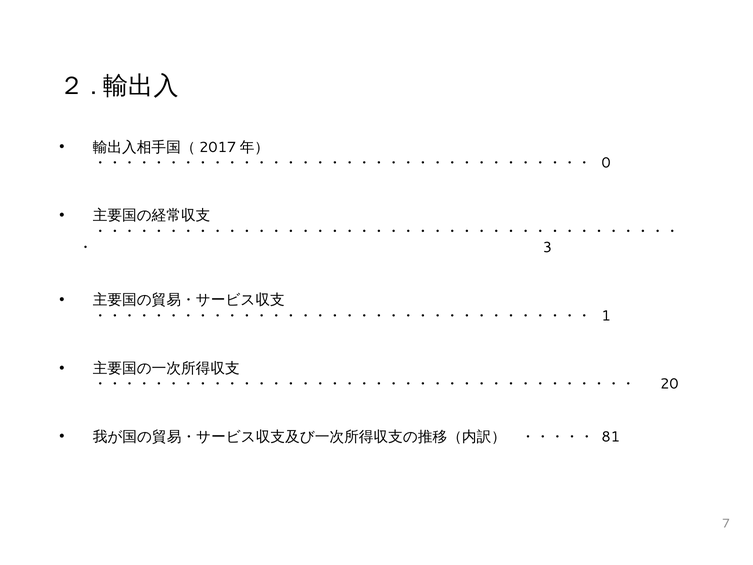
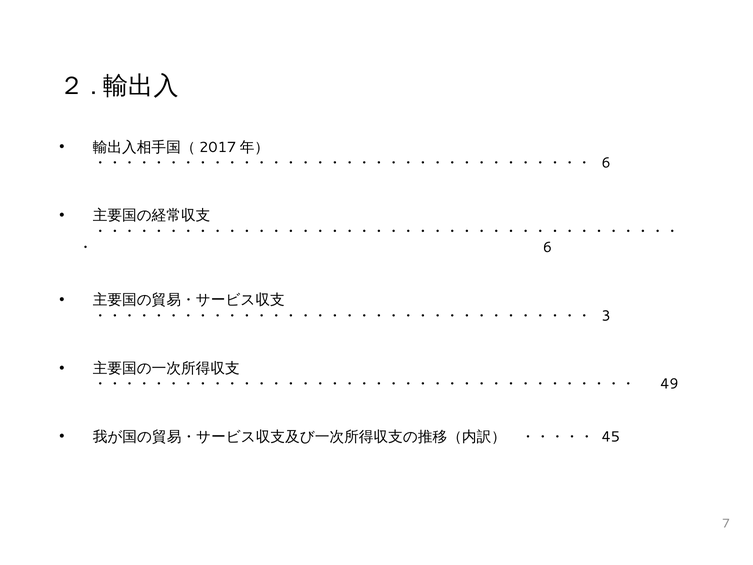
0: 0 -> 6 (606, 163)
3: 3 -> 6 (547, 247)
1: 1 -> 3 (606, 316)
20: 20 -> 49 (669, 384)
81: 81 -> 45 (611, 437)
